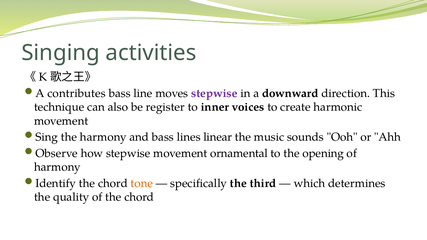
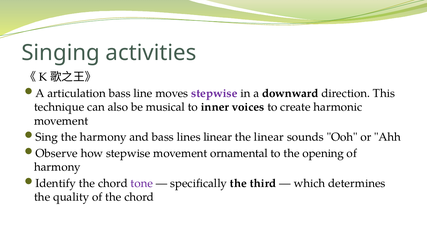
contributes: contributes -> articulation (77, 93)
register: register -> musical (165, 107)
the music: music -> linear (269, 137)
tone colour: orange -> purple (142, 183)
